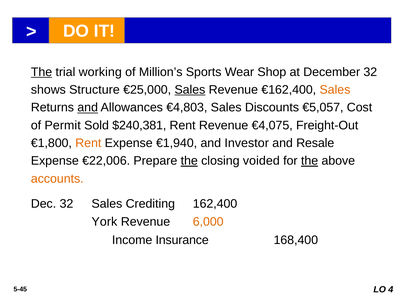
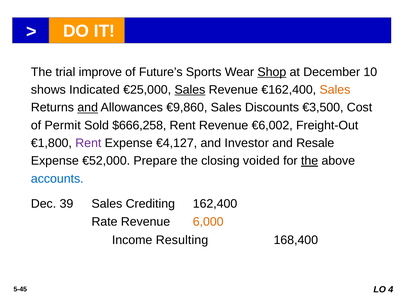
The underline: present -> none (42, 72)
working: working -> improve (100, 72)
Million’s: Million’s -> Future’s (161, 72)
Shop underline: none -> present (272, 72)
December 32: 32 -> 10 (370, 72)
Structure: Structure -> Indicated (94, 90)
€4,803: €4,803 -> €9,860 (187, 108)
€5,057: €5,057 -> €3,500 (323, 108)
$240,381: $240,381 -> $666,258 (139, 125)
€4,075: €4,075 -> €6,002 (272, 125)
Rent colour: orange -> purple (88, 143)
€1,940: €1,940 -> €4,127 (177, 143)
€22,006: €22,006 -> €52,000 (106, 161)
the underline: present -> none (189, 161)
accounts colour: orange -> blue (57, 179)
Dec 32: 32 -> 39 (66, 204)
York: York -> Rate (104, 222)
Insurance: Insurance -> Resulting (182, 240)
